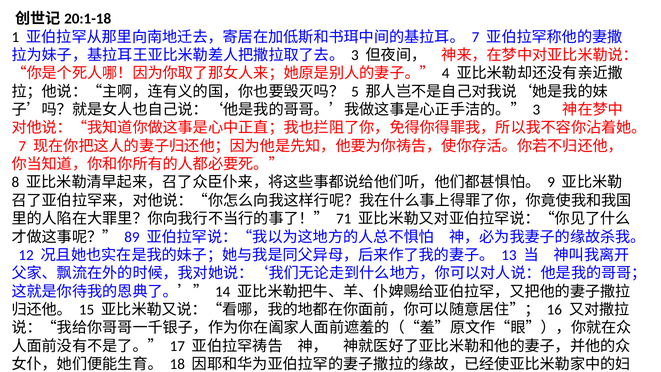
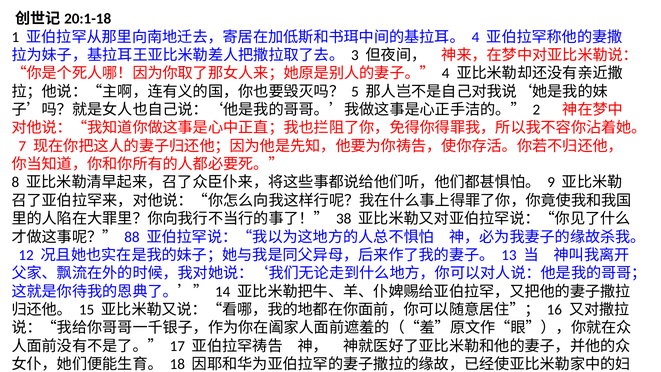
7: 7 -> 4 (476, 37)
3: 3 -> 2 (536, 110)
71: 71 -> 38 (344, 219)
89: 89 -> 88 (132, 237)
